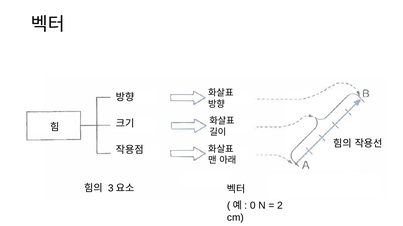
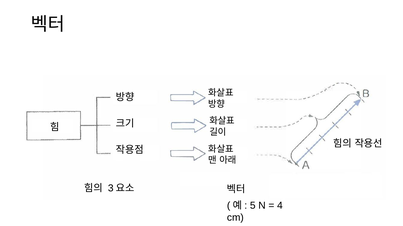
0: 0 -> 5 (253, 206)
2: 2 -> 4 (280, 206)
